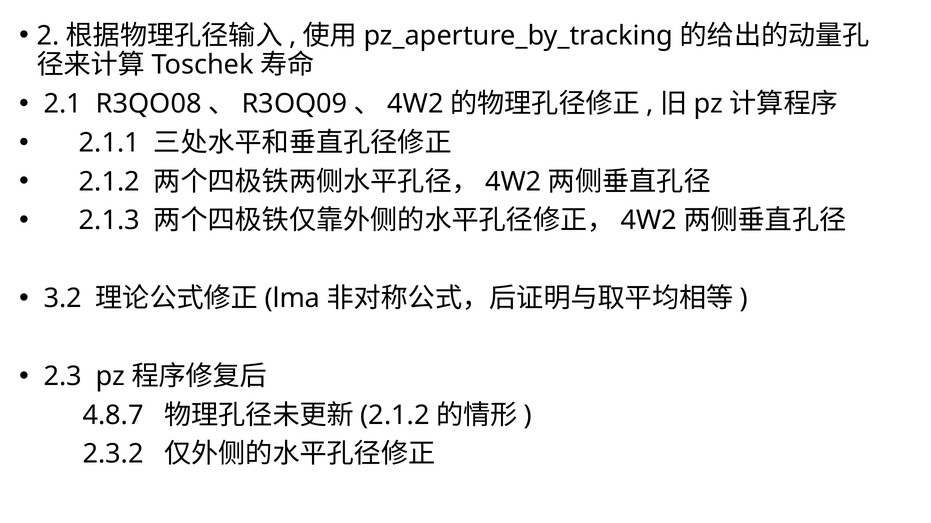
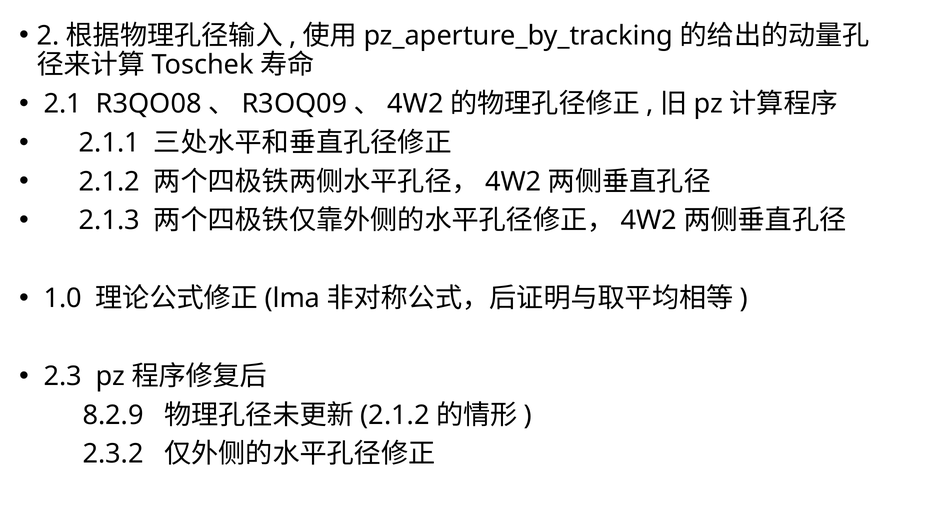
3.2: 3.2 -> 1.0 (63, 299)
4.8.7: 4.8.7 -> 8.2.9 (113, 416)
